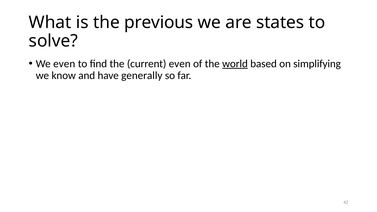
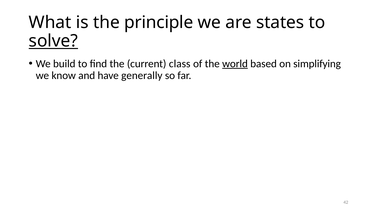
previous: previous -> principle (159, 22)
solve underline: none -> present (53, 41)
We even: even -> build (64, 64)
current even: even -> class (180, 64)
